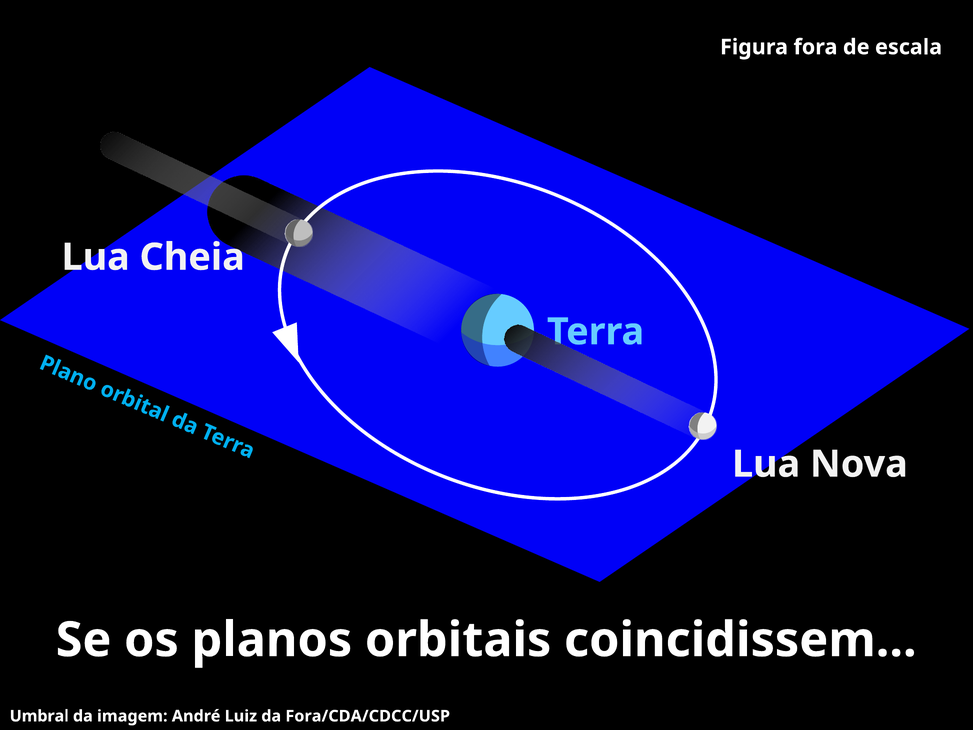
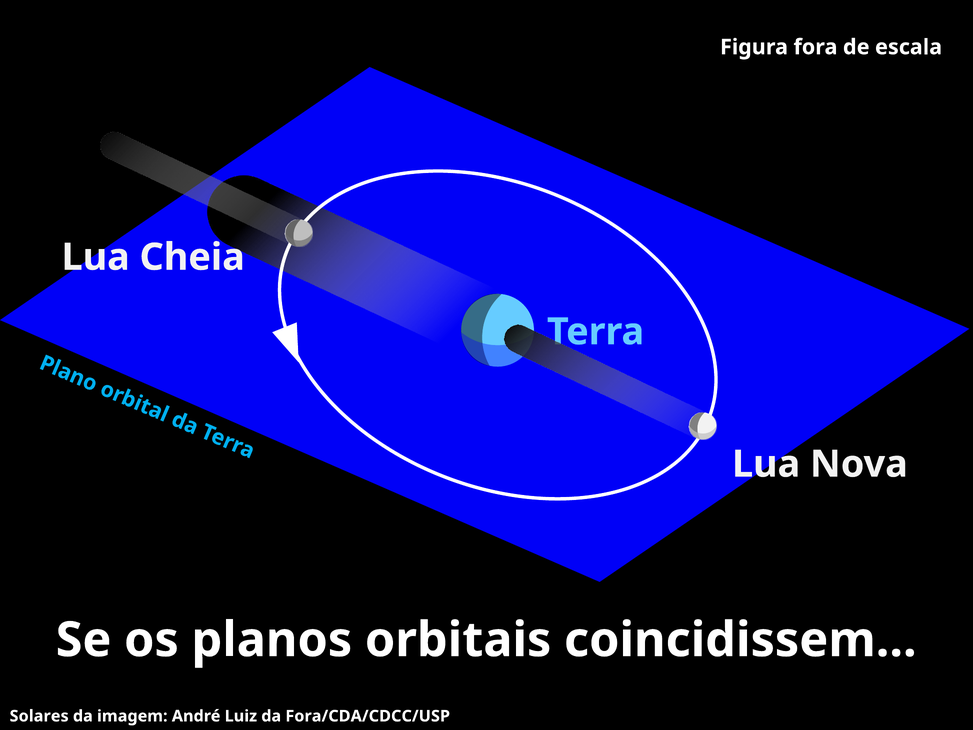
Umbral: Umbral -> Solares (39, 716)
